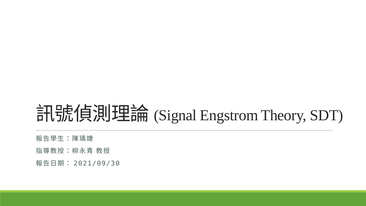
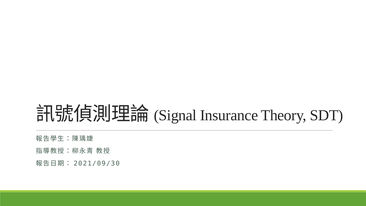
Engstrom: Engstrom -> Insurance (229, 115)
